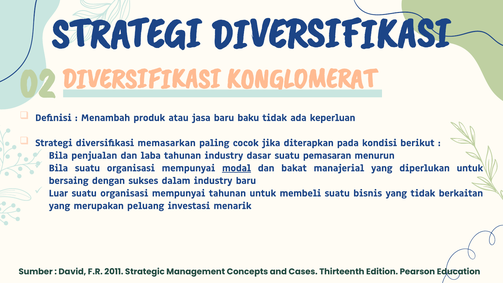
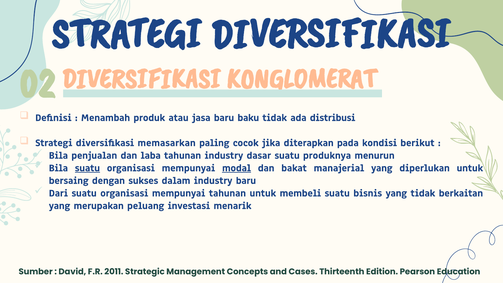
keperluan: keperluan -> distribusi (333, 118)
pemasaran: pemasaran -> produknya (327, 155)
suatu underline: none -> present (87, 168)
Luar: Luar -> Dari (58, 193)
